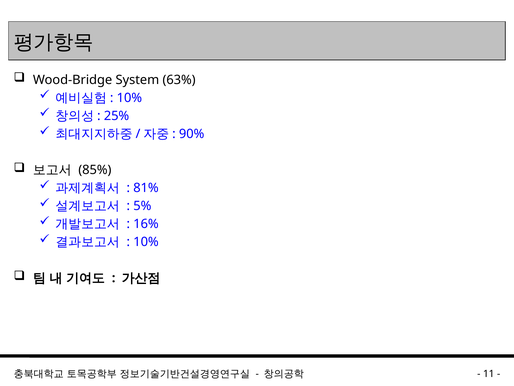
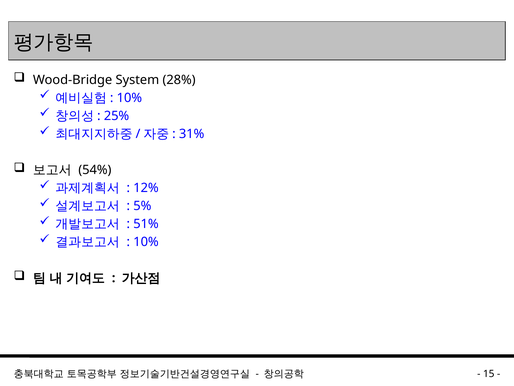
63%: 63% -> 28% (179, 80)
90%: 90% -> 31% (192, 134)
85%: 85% -> 54% (95, 170)
81%: 81% -> 12% (146, 188)
16%: 16% -> 51% (146, 224)
11: 11 -> 15 (489, 373)
